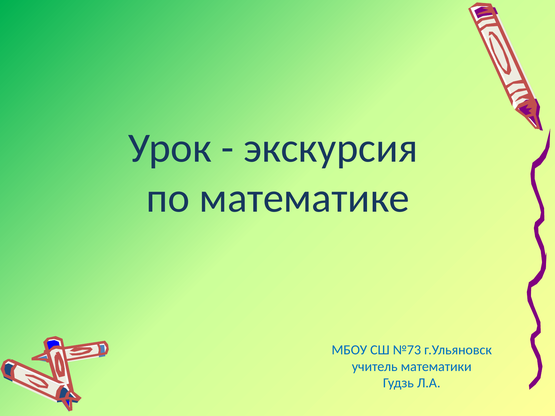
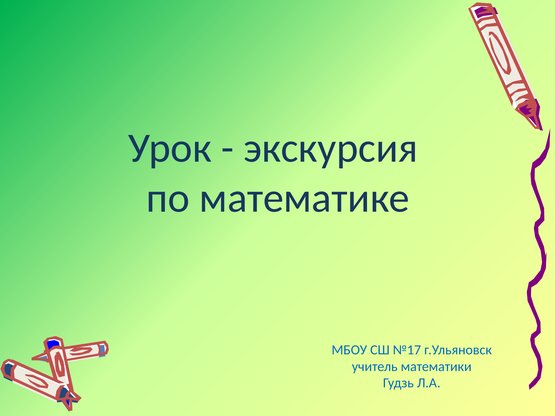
№73: №73 -> №17 (407, 350)
